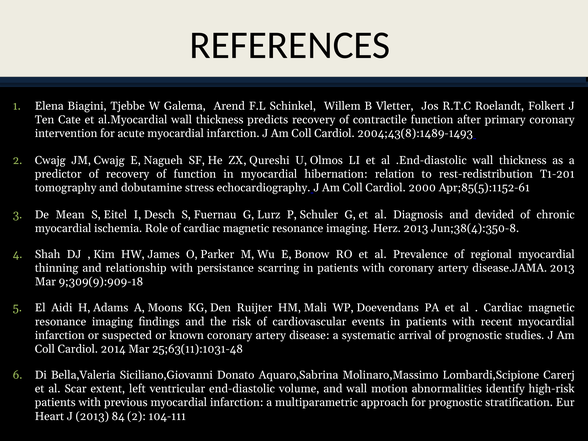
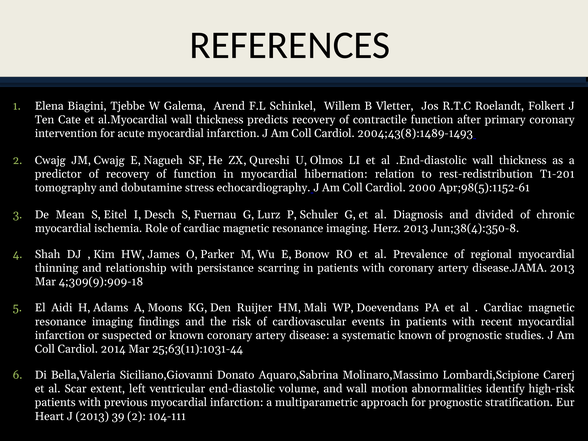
Apr;85(5):1152-61: Apr;85(5):1152-61 -> Apr;98(5):1152-61 (484, 188)
devided: devided -> divided (494, 215)
9;309(9):909-18: 9;309(9):909-18 -> 4;309(9):909-18 (101, 282)
systematic arrival: arrival -> known (415, 335)
25;63(11):1031-48: 25;63(11):1031-48 -> 25;63(11):1031-44 (198, 349)
84: 84 -> 39 (118, 416)
